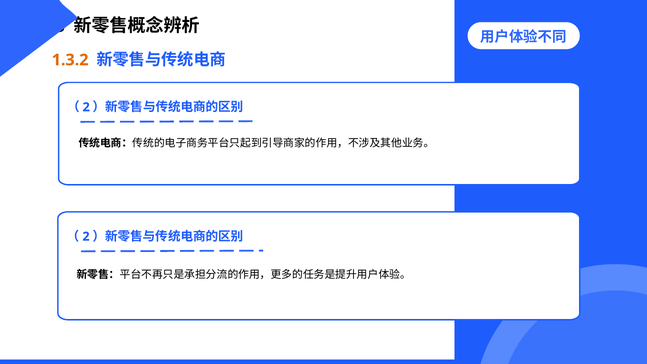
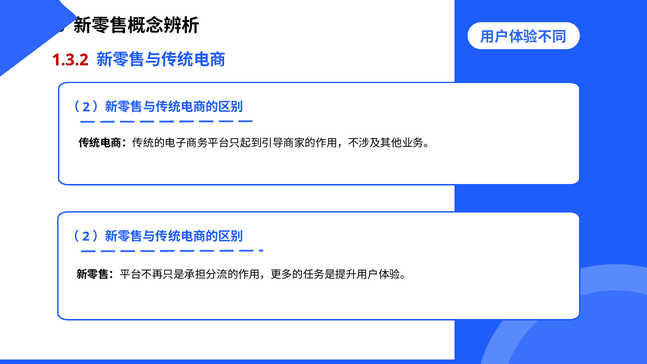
1.3.2 colour: orange -> red (70, 60)
